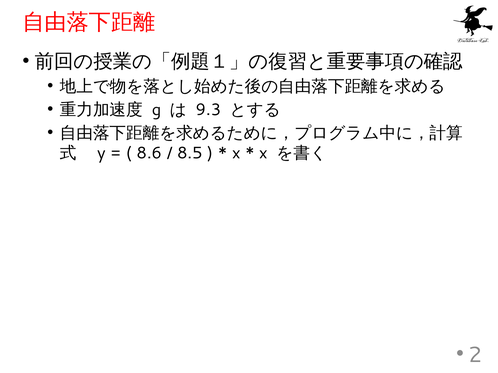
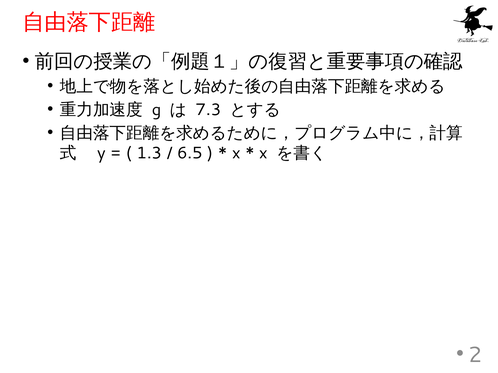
9.3: 9.3 -> 7.3 (208, 110)
8.6: 8.6 -> 1.3 (149, 153)
8.5: 8.5 -> 6.5 (190, 153)
